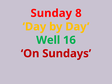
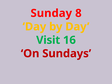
Well: Well -> Visit (48, 40)
